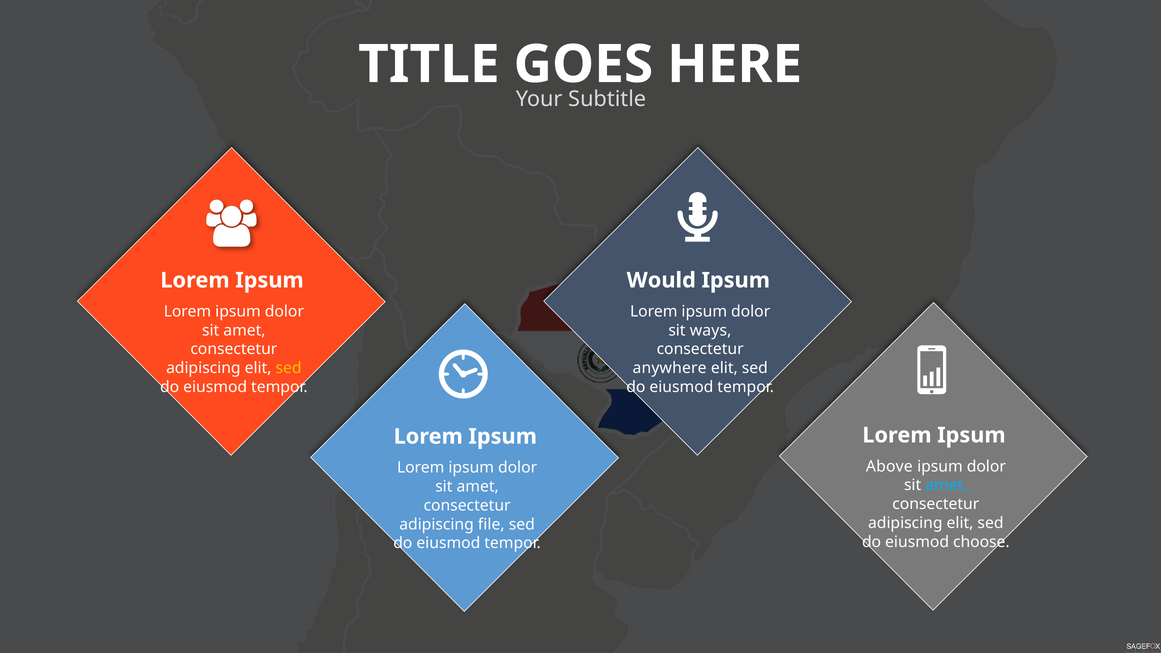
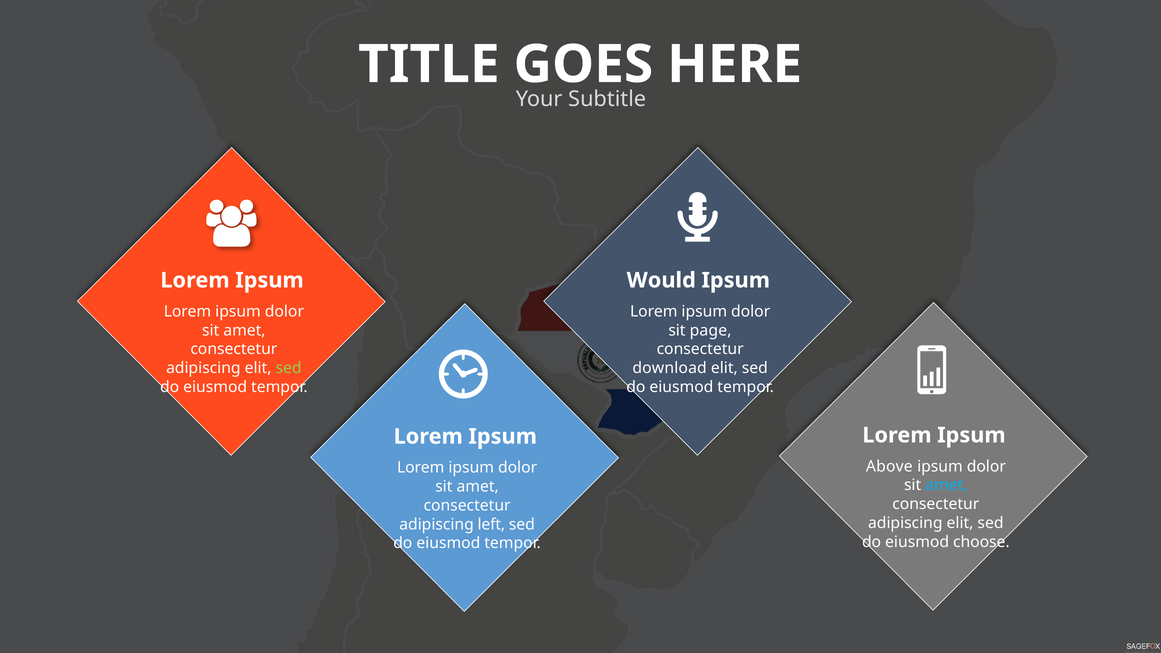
ways: ways -> page (711, 330)
sed colour: yellow -> light green (289, 368)
anywhere: anywhere -> download (670, 368)
file: file -> left (491, 524)
